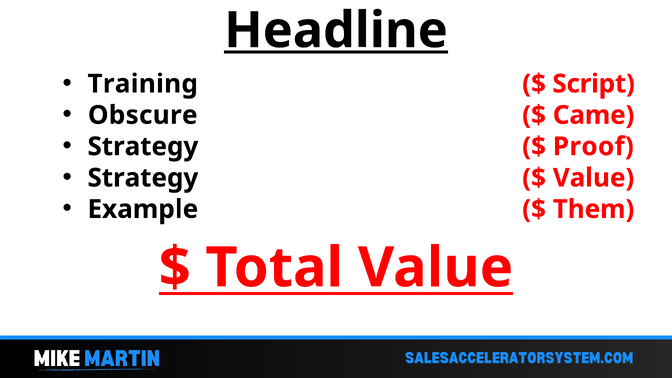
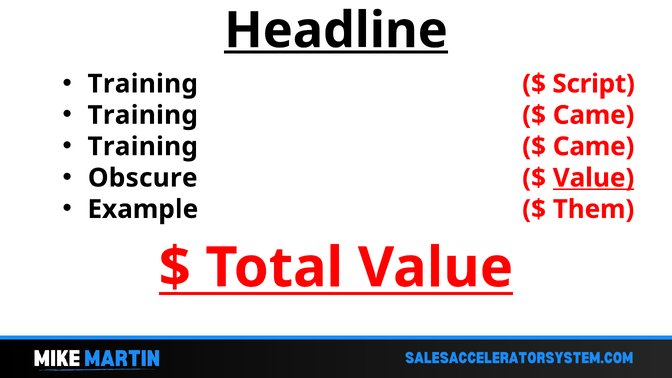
Obscure: Obscure -> Training (143, 115)
Strategy: Strategy -> Training (143, 147)
Proof: Proof -> Came (594, 147)
Strategy: Strategy -> Obscure (143, 178)
Value underline: none -> present (594, 178)
